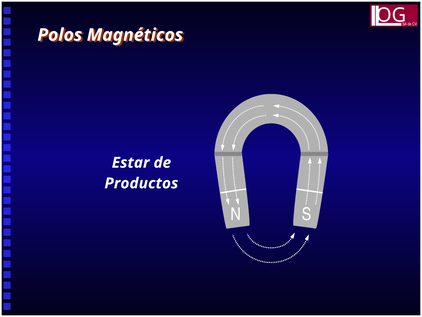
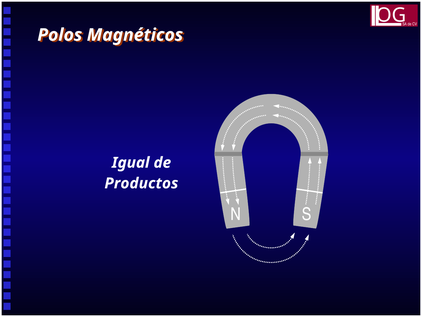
Estar: Estar -> Igual (131, 162)
